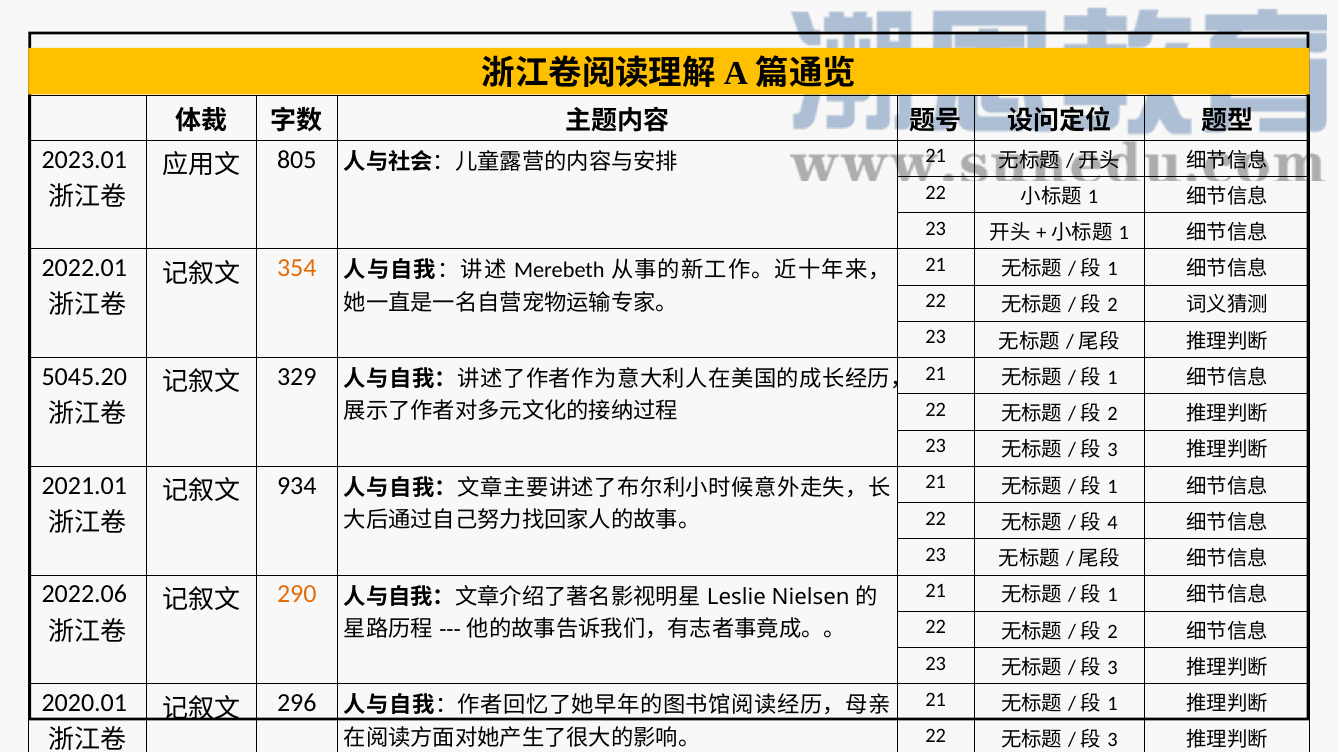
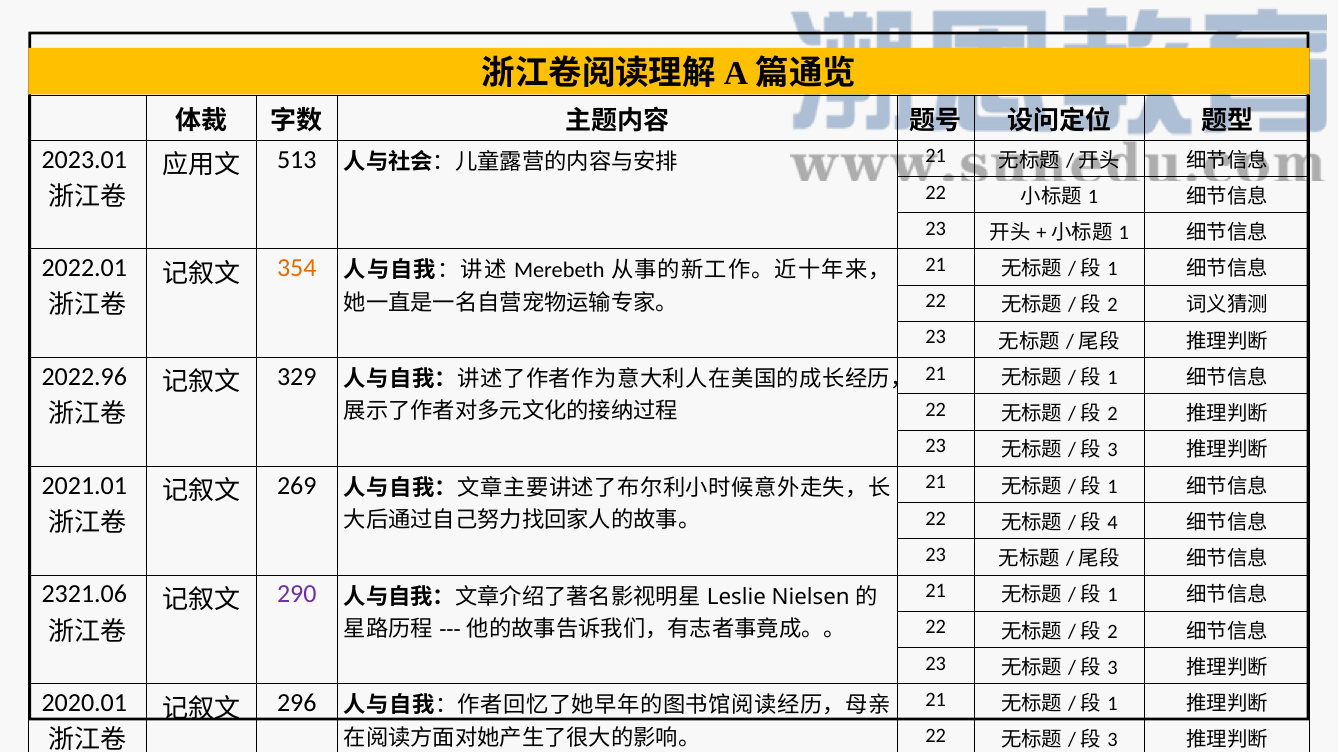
805: 805 -> 513 (297, 160)
5045.20: 5045.20 -> 2022.96 (84, 377)
934: 934 -> 269 (297, 486)
2022.06: 2022.06 -> 2321.06 (84, 595)
290 colour: orange -> purple (297, 595)
